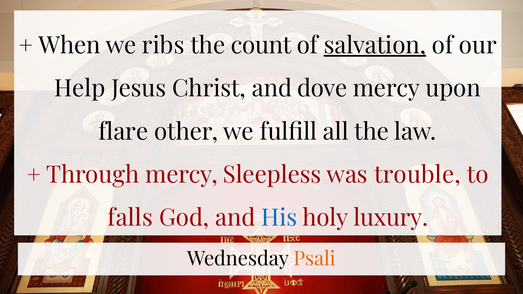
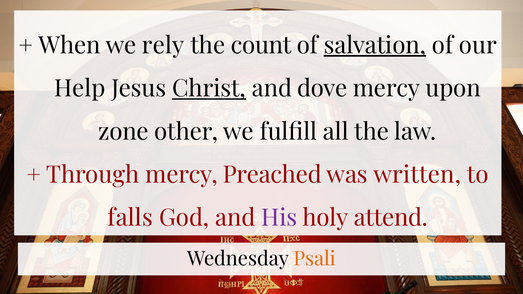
ribs: ribs -> rely (163, 46)
Christ underline: none -> present (209, 89)
flare: flare -> zone (123, 132)
Sleepless: Sleepless -> Preached (272, 175)
trouble: trouble -> written (417, 175)
His colour: blue -> purple (279, 218)
luxury: luxury -> attend (391, 218)
